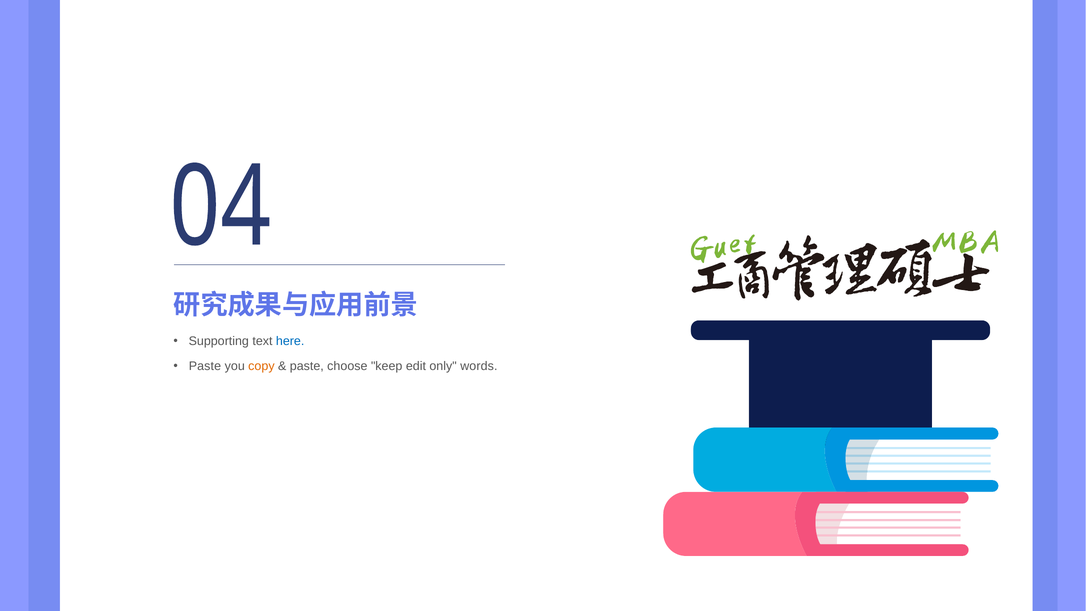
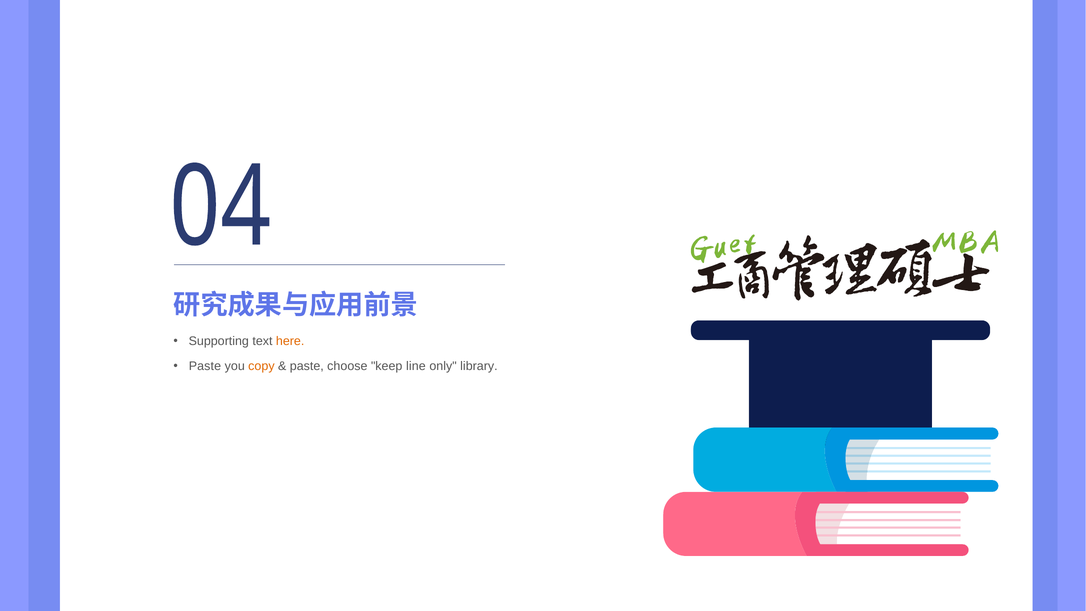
here colour: blue -> orange (290, 341)
edit: edit -> line (416, 366)
words: words -> library (479, 366)
